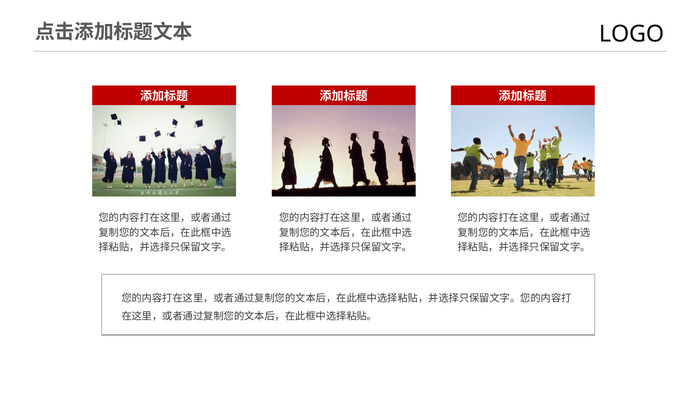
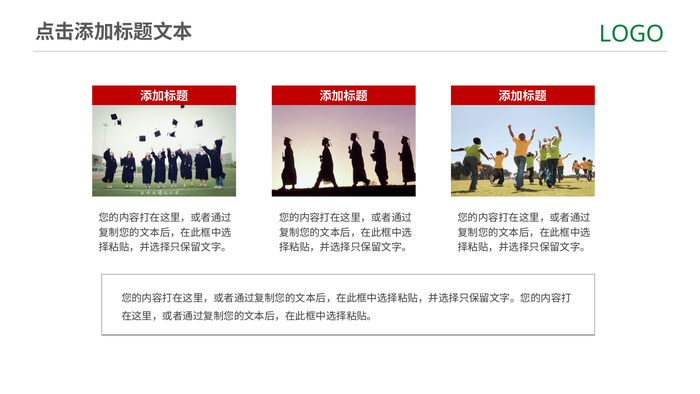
LOGO colour: black -> green (632, 34)
